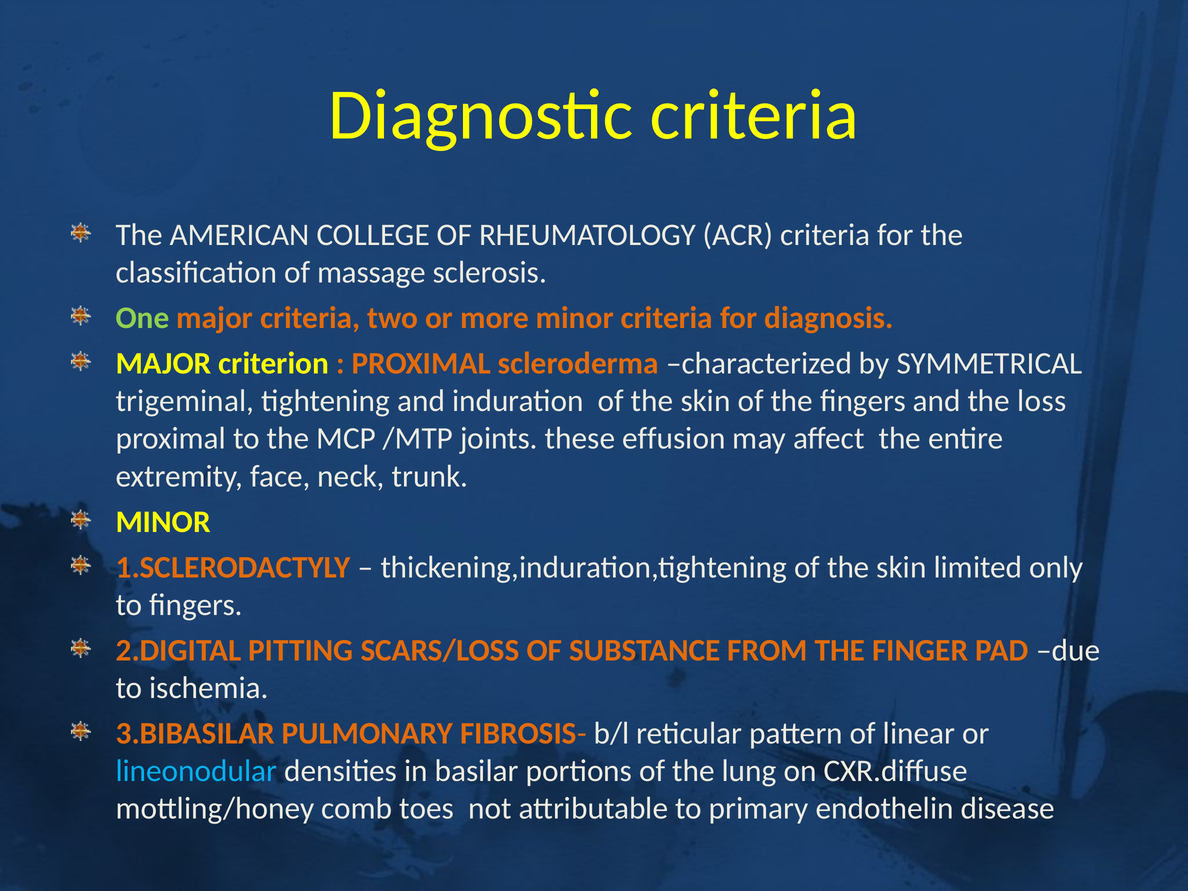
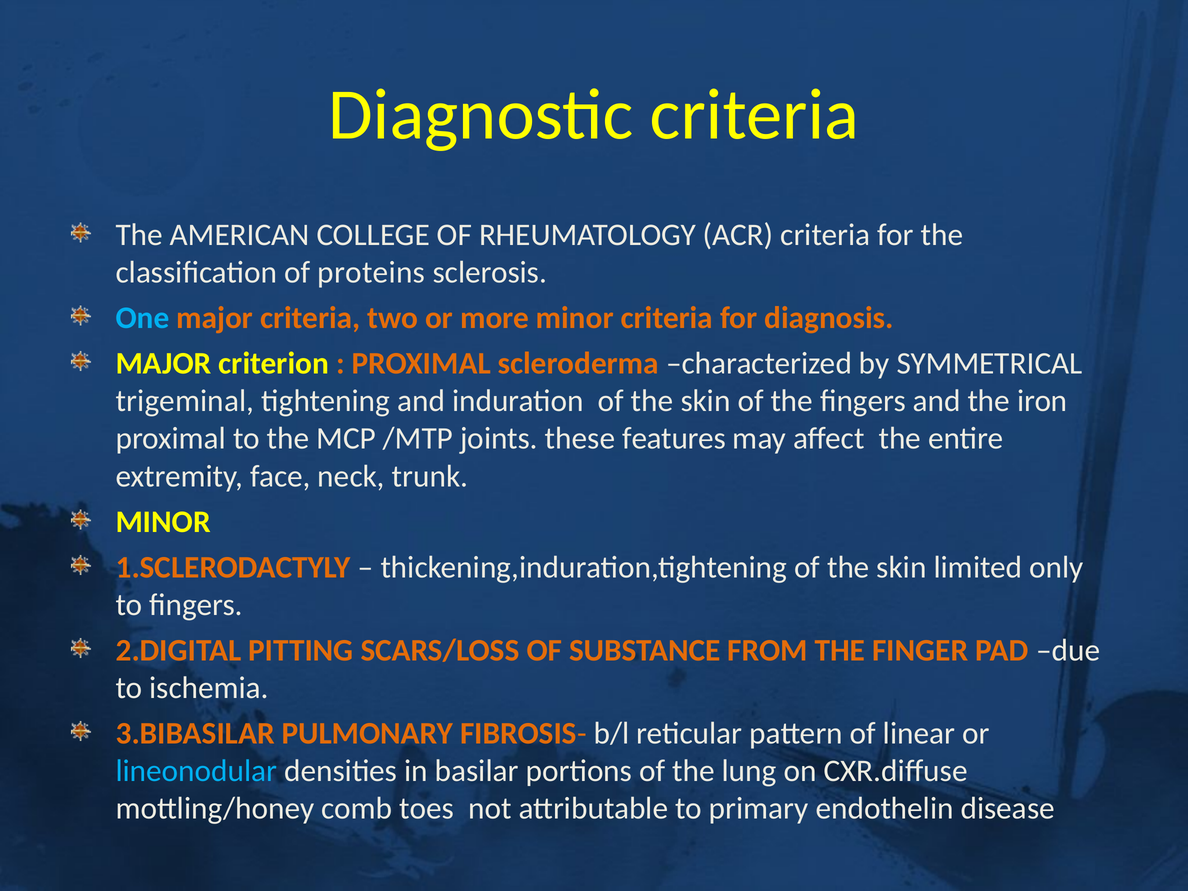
massage: massage -> proteins (371, 272)
One colour: light green -> light blue (142, 318)
loss: loss -> iron (1042, 401)
effusion: effusion -> features (674, 439)
